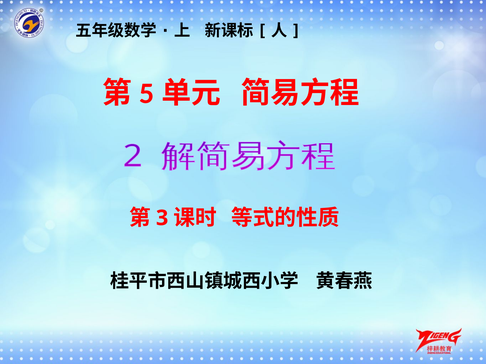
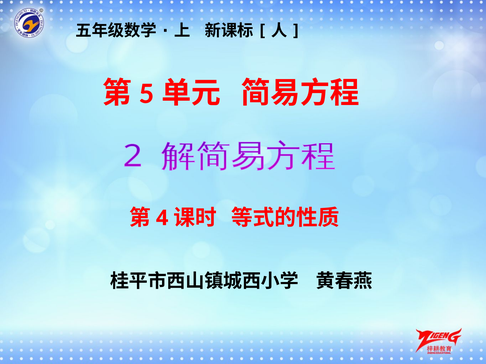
3: 3 -> 4 (162, 218)
